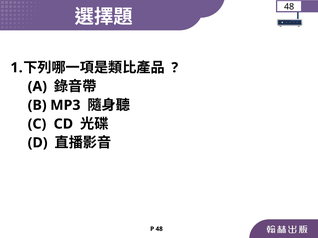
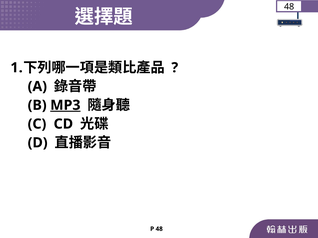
MP3 underline: none -> present (65, 105)
